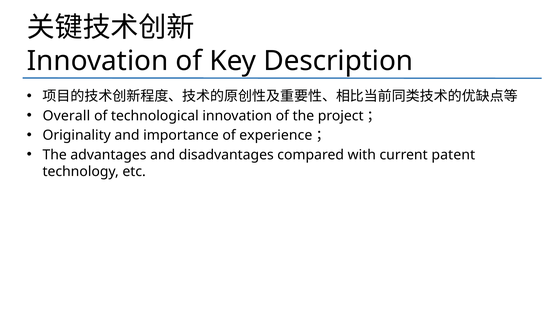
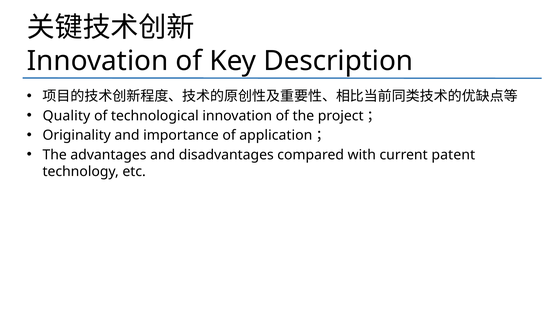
Overall: Overall -> Quality (66, 116)
experience: experience -> application (276, 135)
